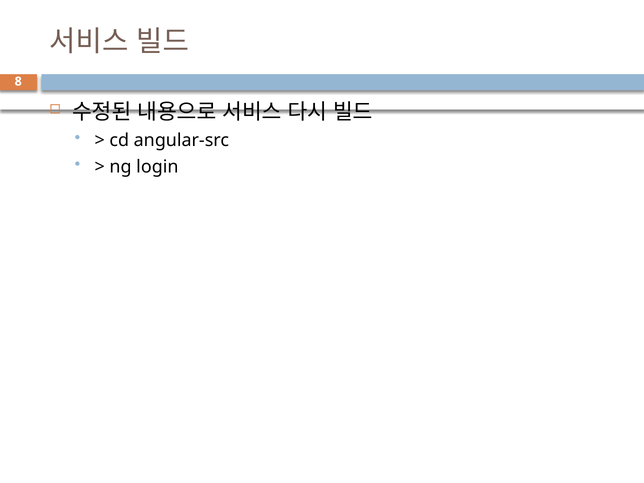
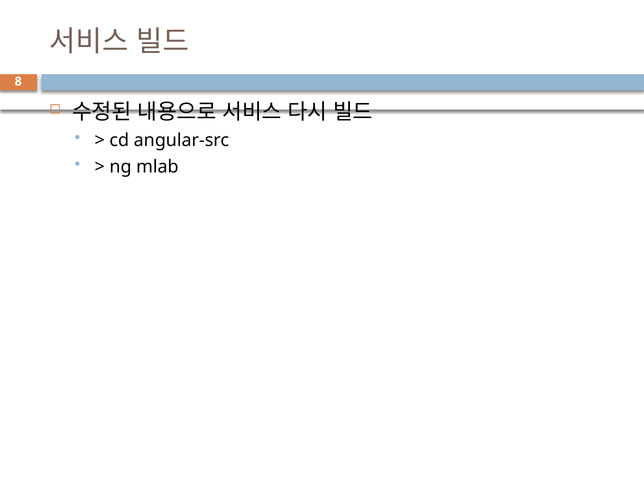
login: login -> mlab (157, 167)
